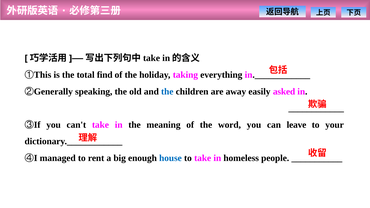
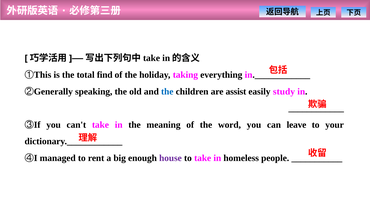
away: away -> assist (236, 92)
asked: asked -> study (284, 92)
house colour: blue -> purple (170, 158)
